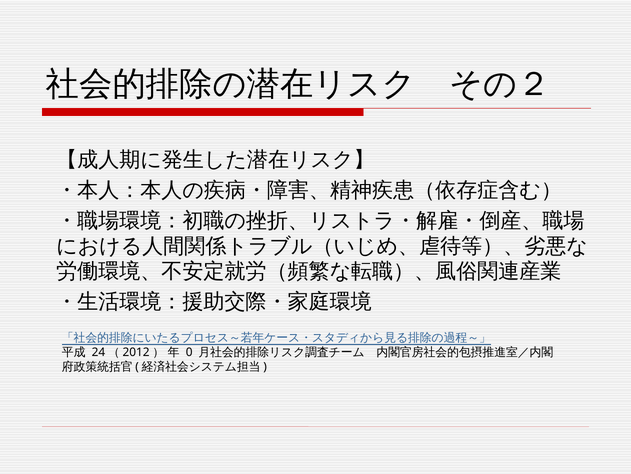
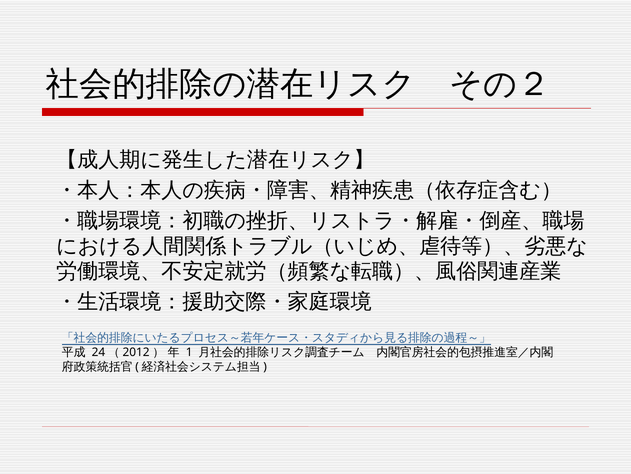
0: 0 -> 1 (189, 352)
